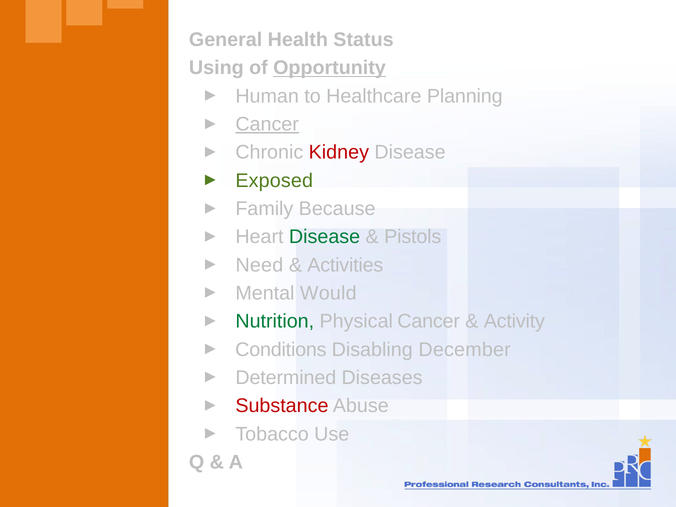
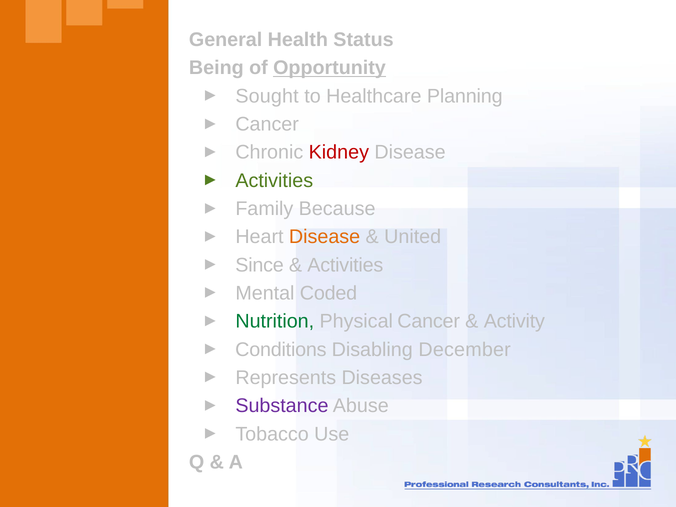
Using: Using -> Being (216, 68)
Human: Human -> Sought (267, 96)
Cancer underline: present -> none (267, 124)
Exposed: Exposed -> Activities (274, 181)
Disease colour: green -> orange (325, 237)
Pistols: Pistols -> United (413, 237)
Need: Need -> Since (260, 265)
Would: Would -> Coded (329, 293)
Determined: Determined -> Represents (286, 378)
Substance colour: red -> purple (282, 406)
